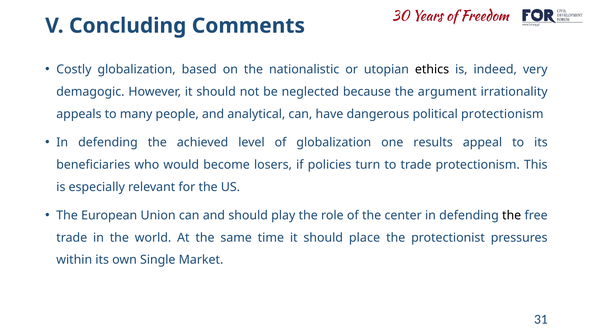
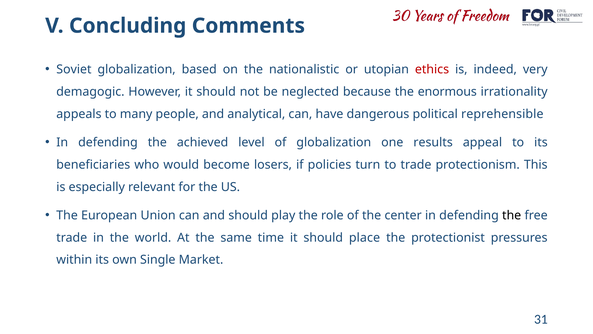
Costly: Costly -> Soviet (74, 69)
ethics colour: black -> red (432, 69)
argument: argument -> enormous (447, 92)
political protectionism: protectionism -> reprehensible (502, 114)
